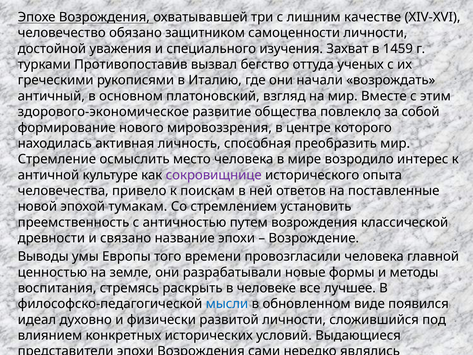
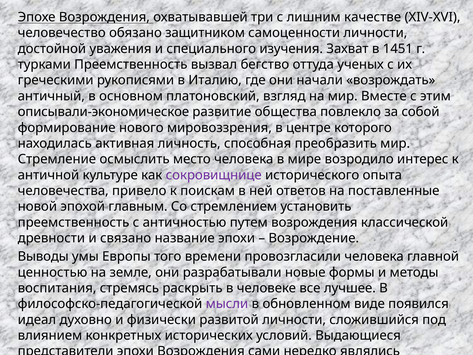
1459: 1459 -> 1451 (398, 49)
турками Противопоставив: Противопоставив -> Преемственность (131, 64)
здорового-экономическое: здорового-экономическое -> описывали-экономическое (103, 112)
тумакам: тумакам -> главным (138, 206)
мысли colour: blue -> purple (227, 304)
